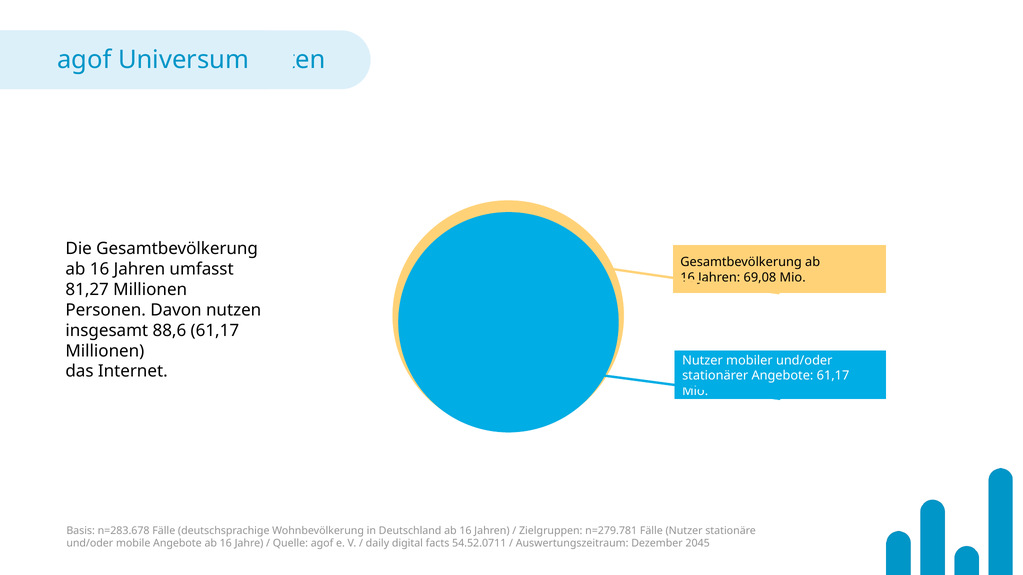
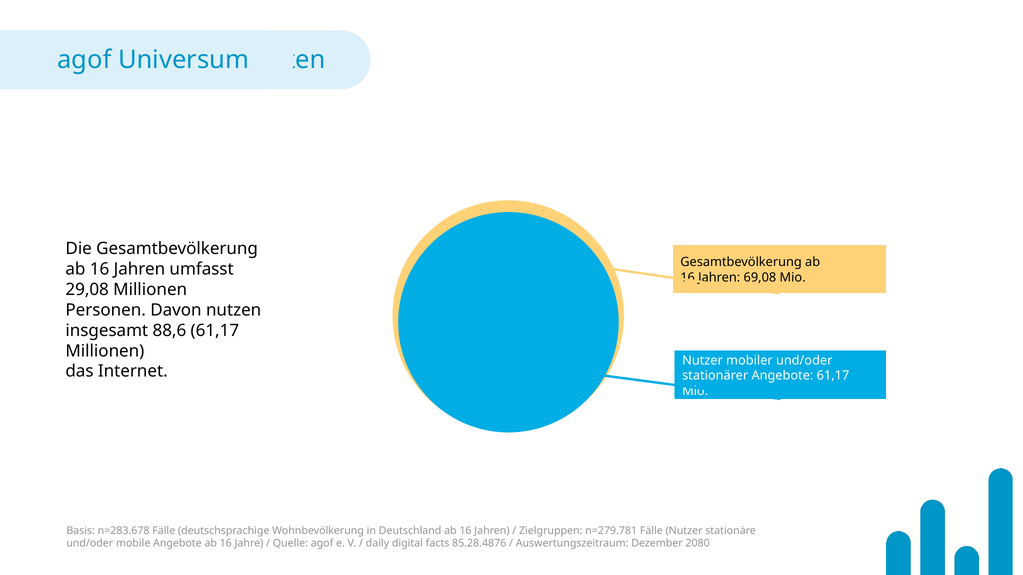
81,27: 81,27 -> 29,08 (87, 290)
54.52.0711: 54.52.0711 -> 85.28.4876 (479, 544)
2045: 2045 -> 2080 (698, 544)
